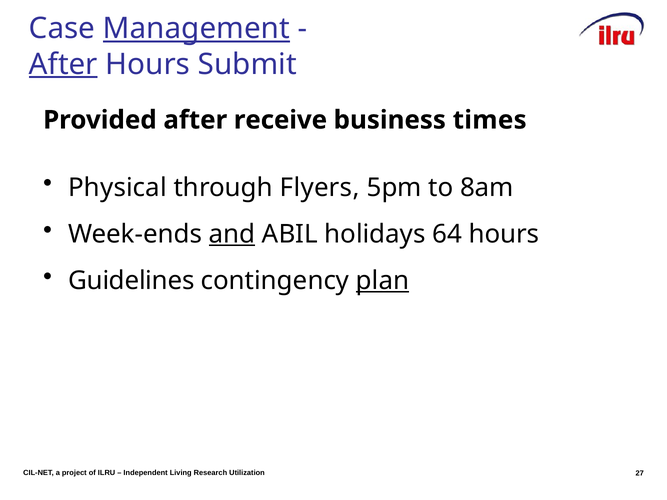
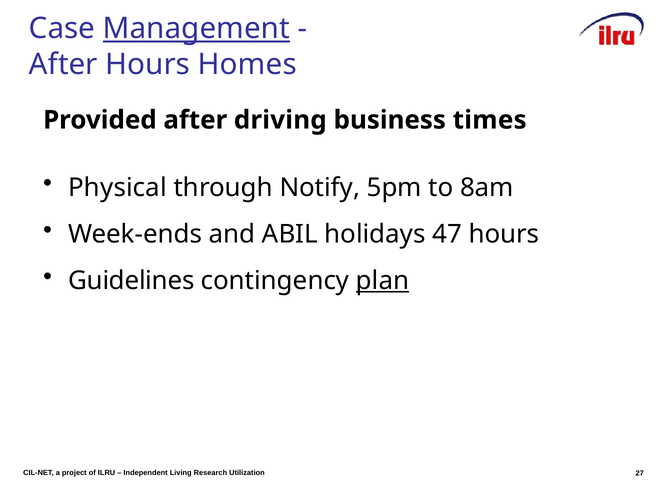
After underline: present -> none (63, 64)
Submit: Submit -> Homes (247, 64)
receive: receive -> driving (280, 120)
Flyers: Flyers -> Notify (320, 188)
and underline: present -> none (232, 234)
64: 64 -> 47 (447, 234)
